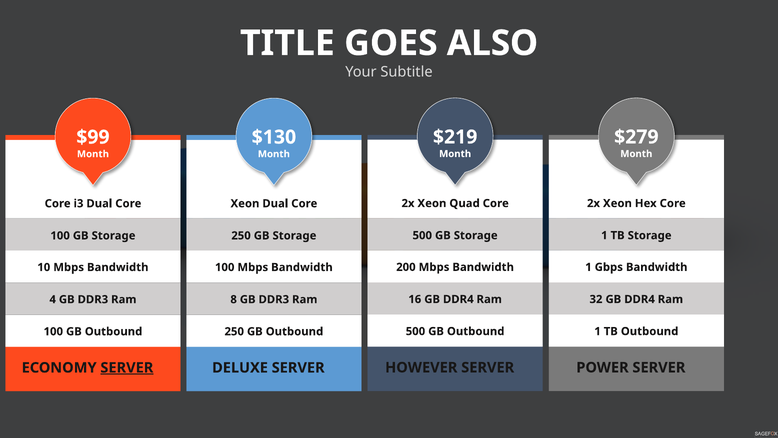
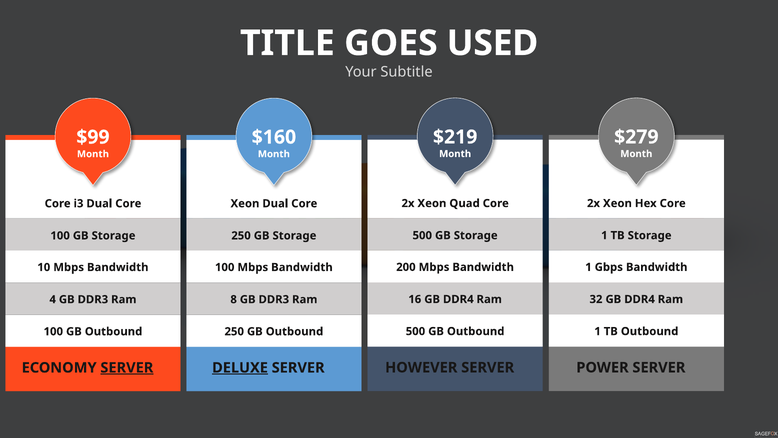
ALSO: ALSO -> USED (492, 43)
$130: $130 -> $160 (274, 137)
DELUXE underline: none -> present (240, 367)
